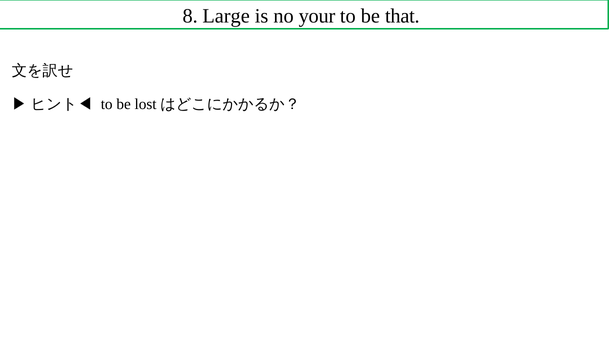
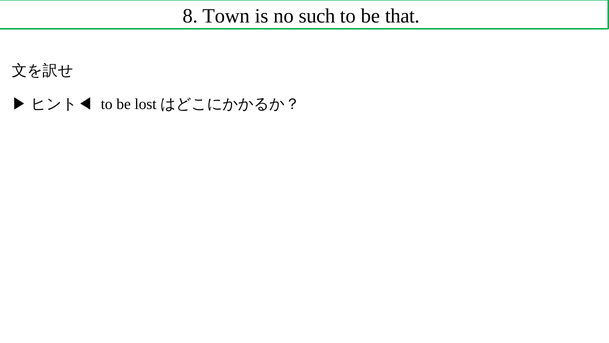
Large: Large -> Town (226, 16)
your: your -> such (317, 16)
